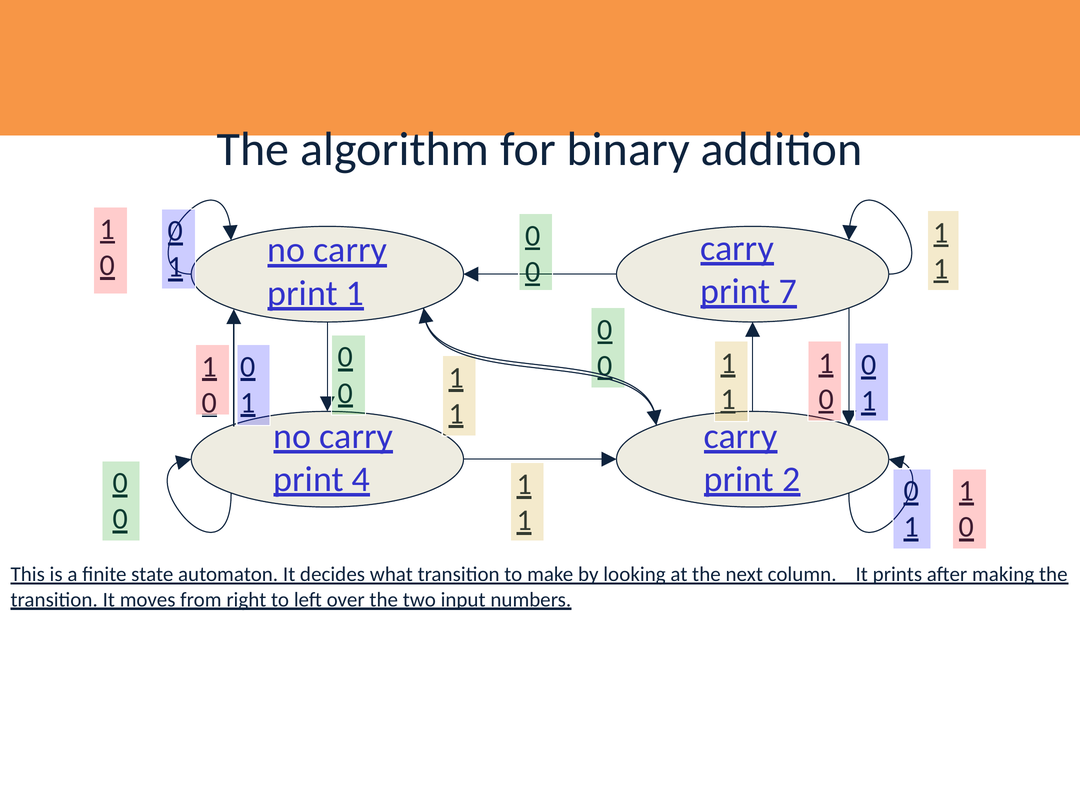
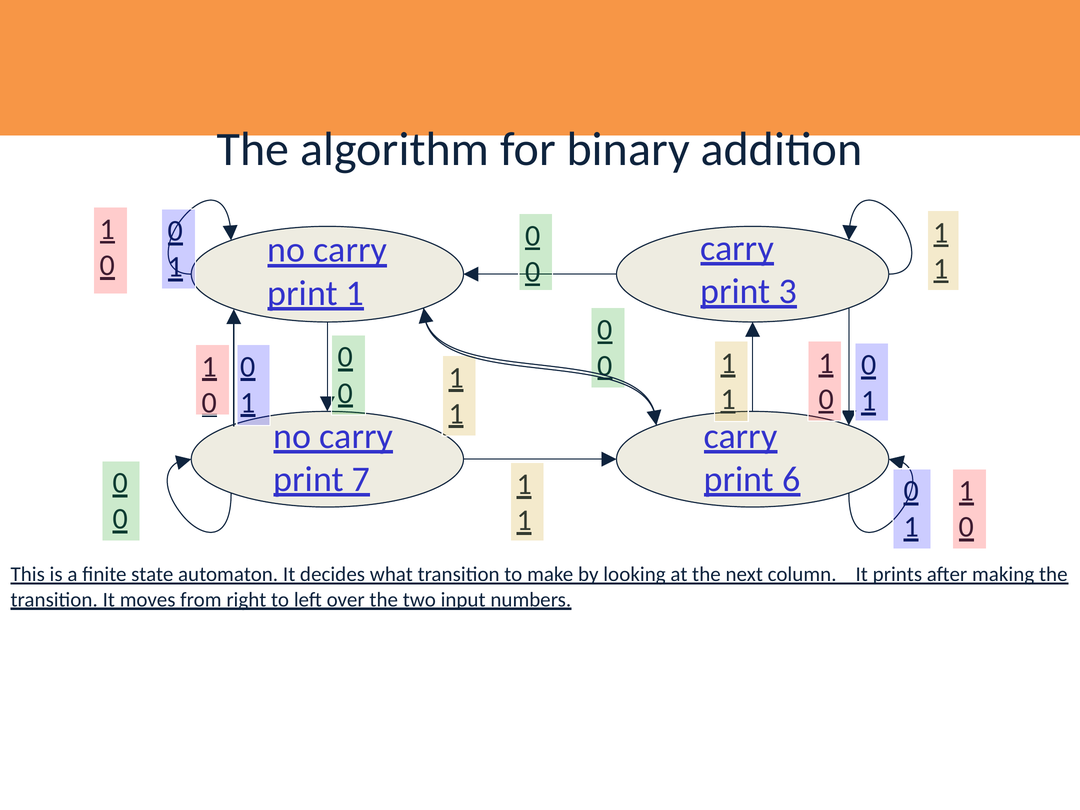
7: 7 -> 3 (788, 291)
4: 4 -> 7 (361, 479)
2: 2 -> 6 (791, 479)
